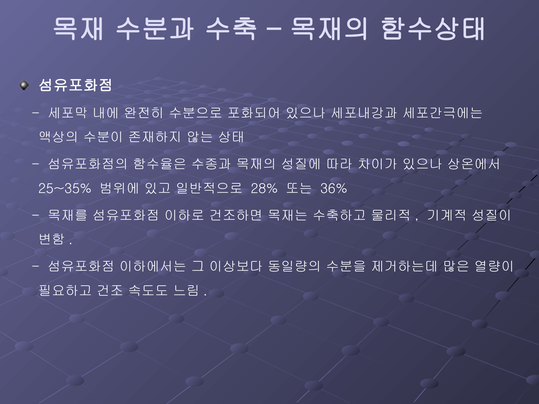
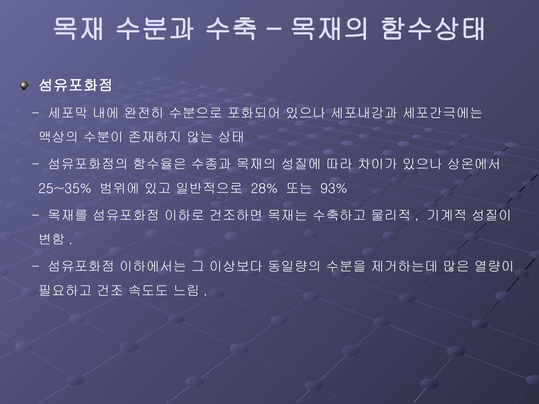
36%: 36% -> 93% (334, 189)
